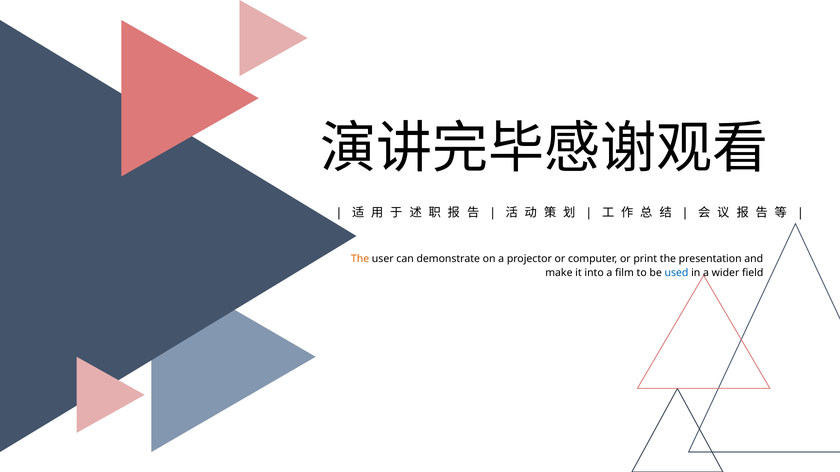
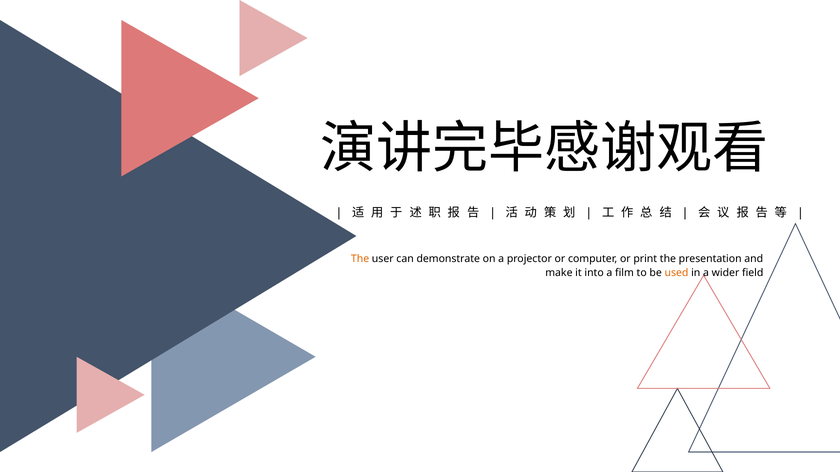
used colour: blue -> orange (677, 273)
